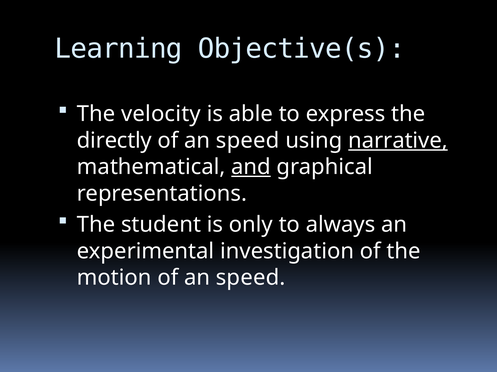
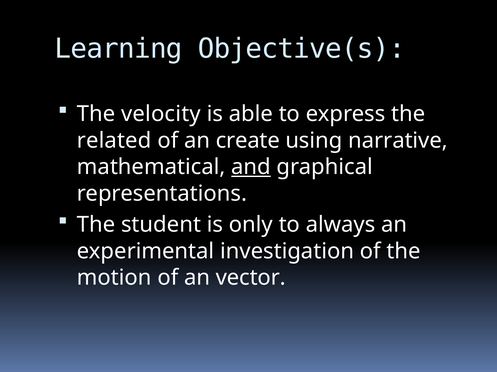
directly: directly -> related (114, 141)
speed: speed -> create (248, 141)
narrative underline: present -> none (398, 141)
motion of an speed: speed -> vector (251, 278)
